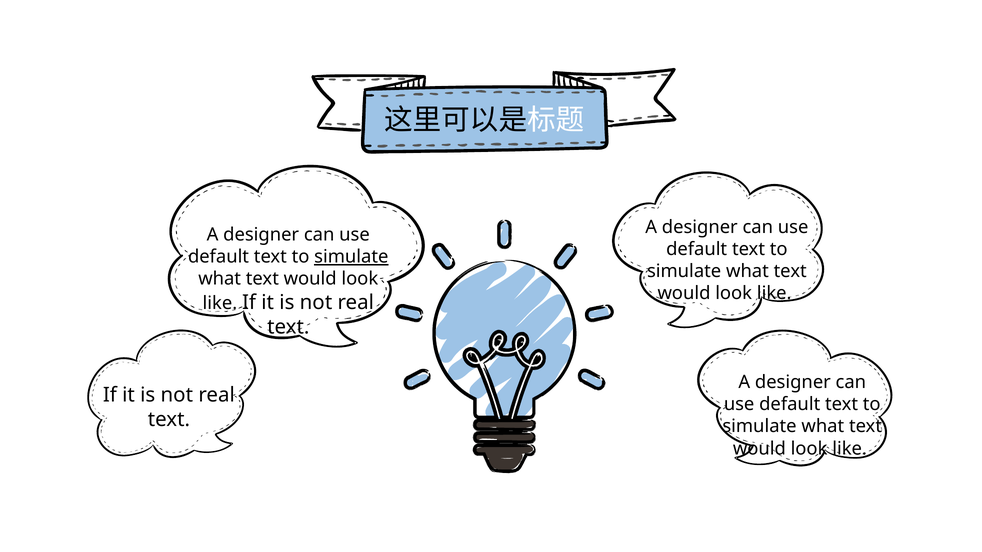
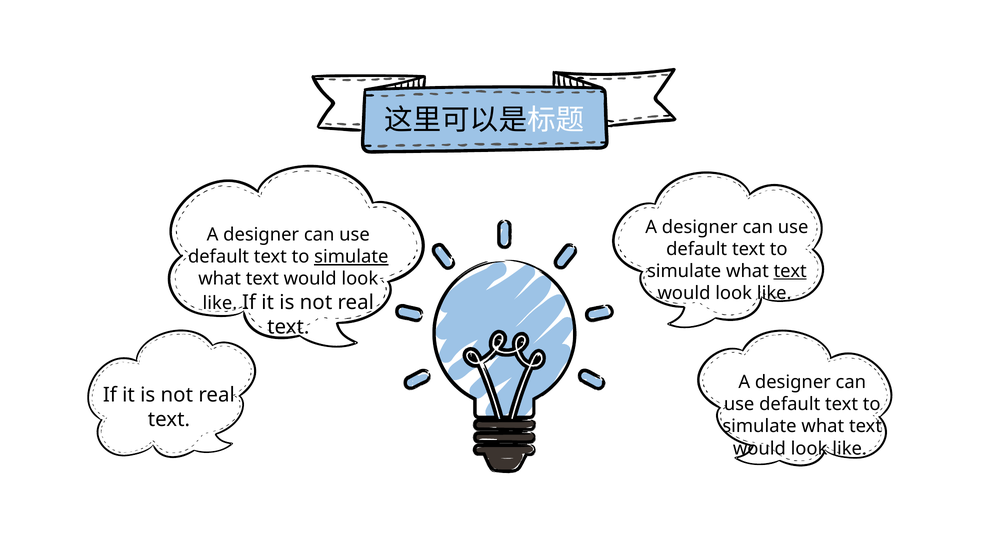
text underline: none -> present (790, 271)
